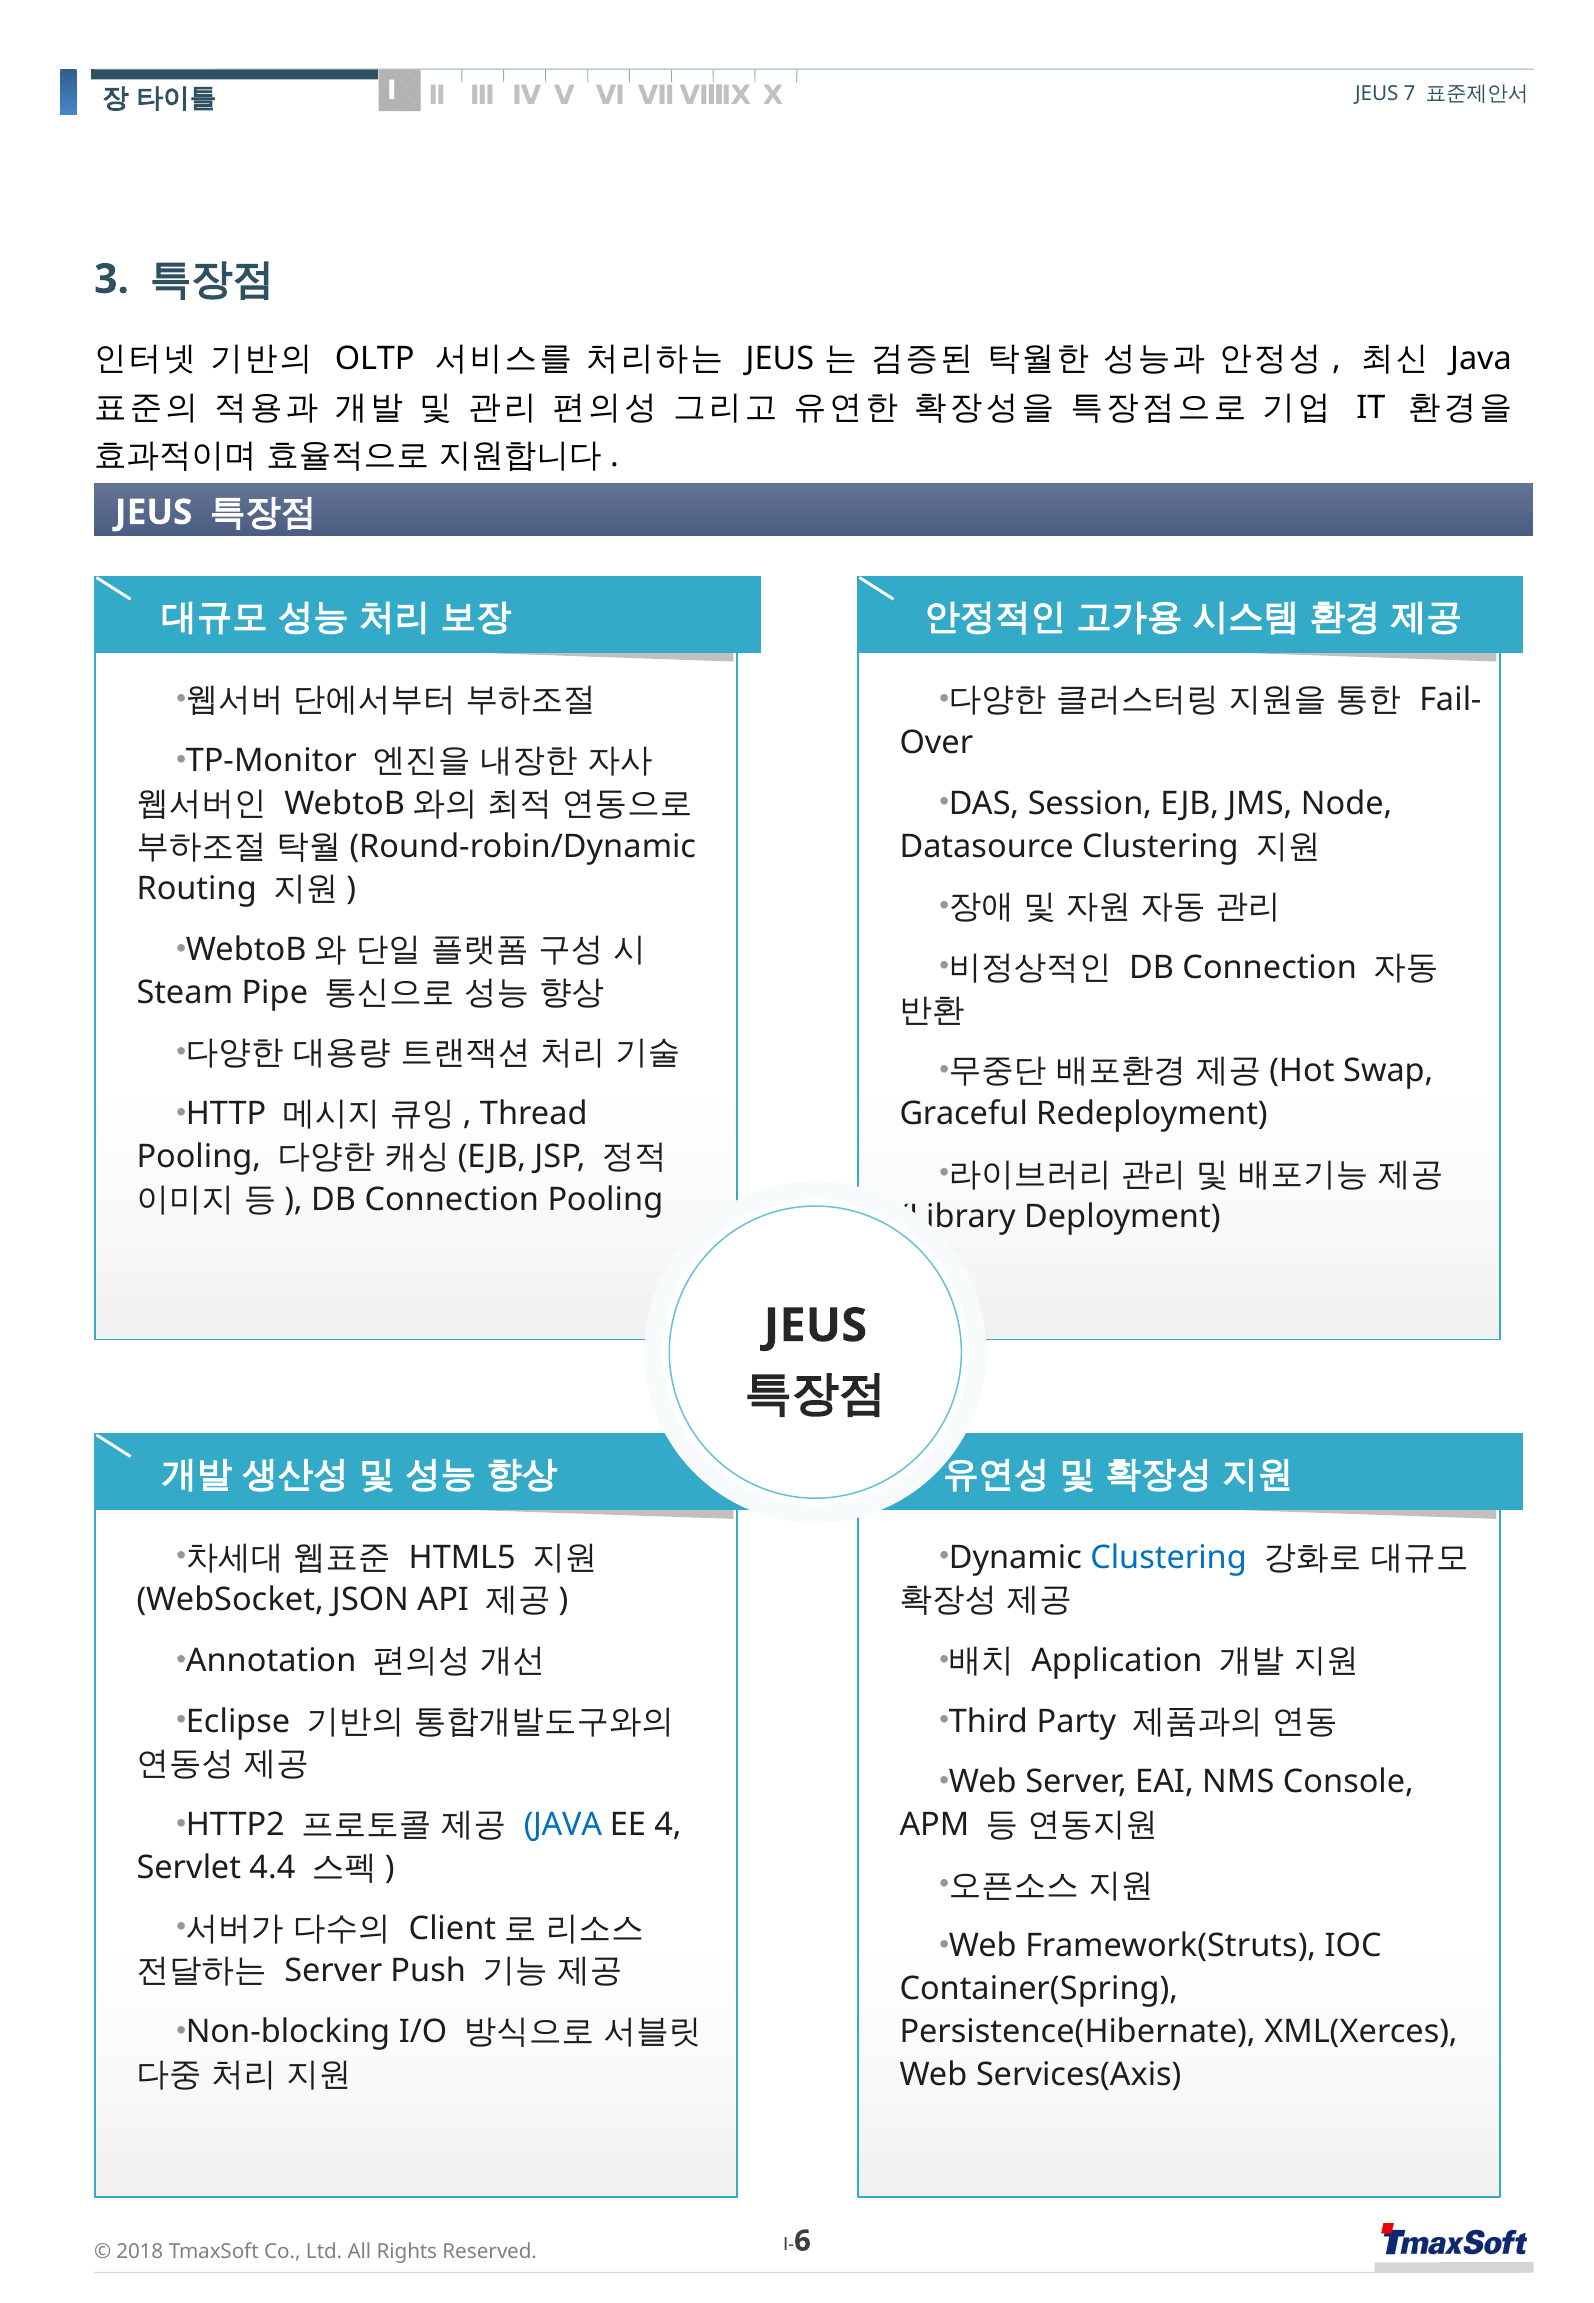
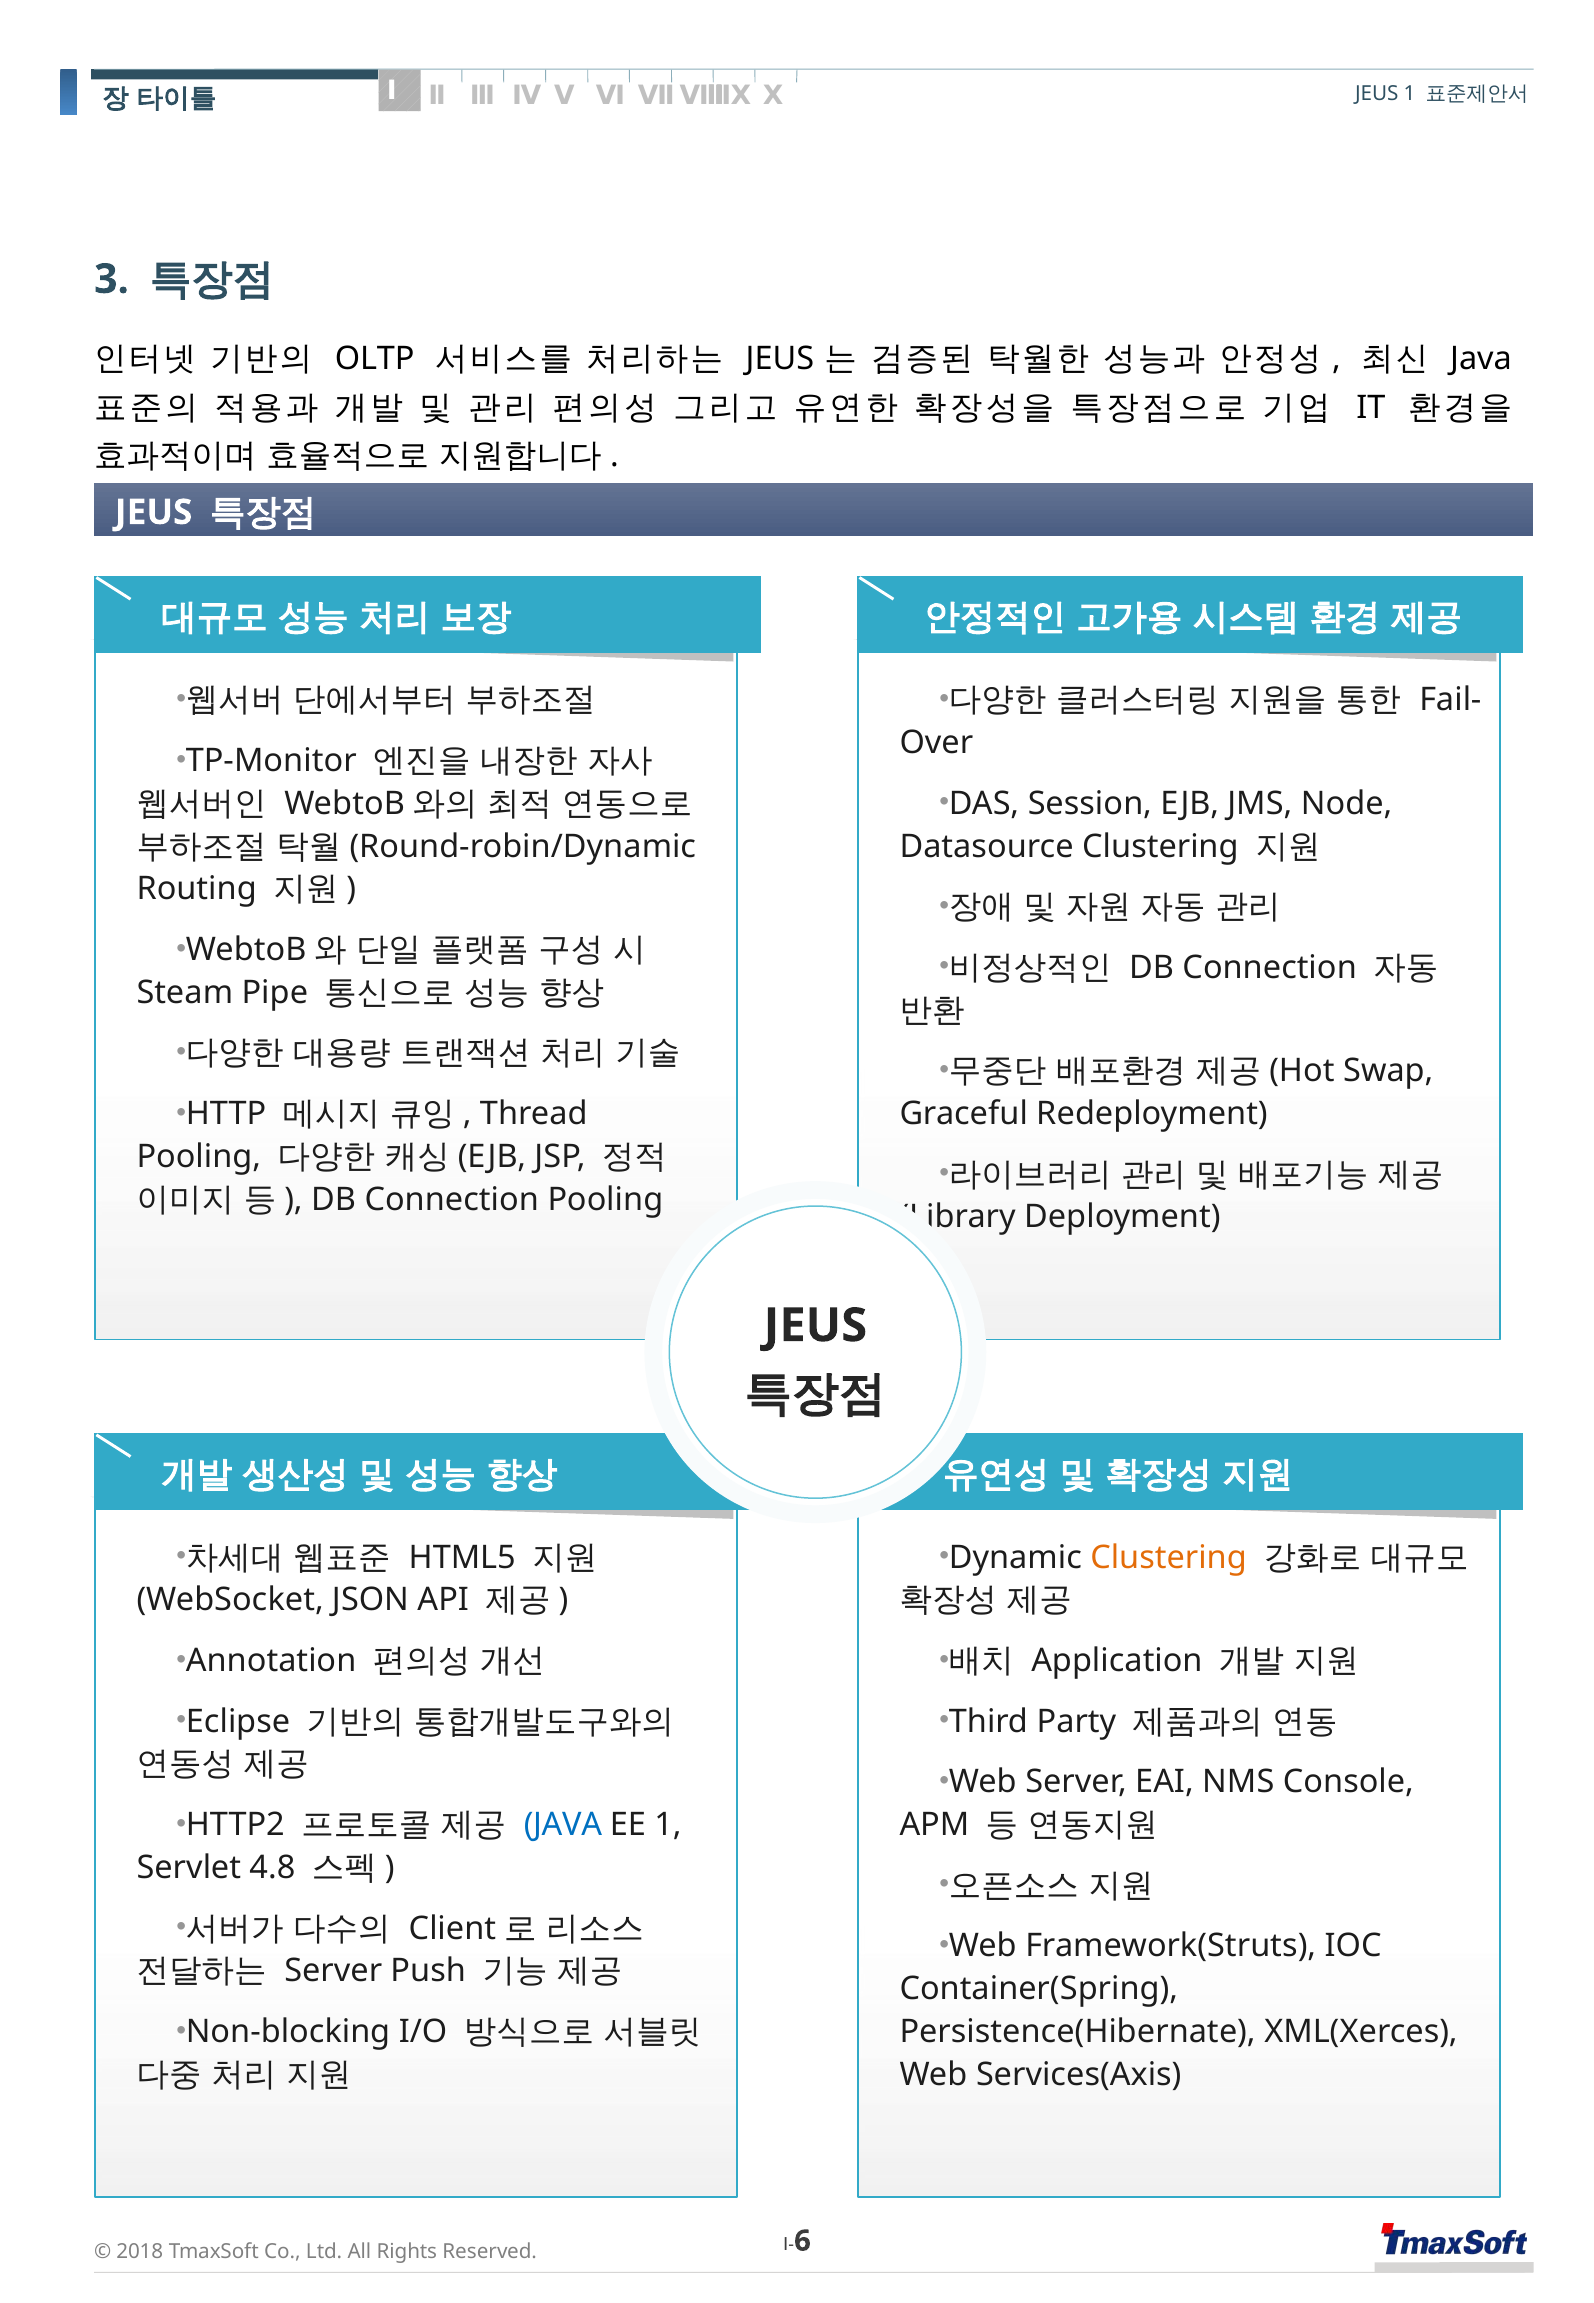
JEUS 7: 7 -> 1 (1410, 94)
Clustering colour: blue -> orange (1169, 1557)
EE 4: 4 -> 1 (668, 1824)
4.4: 4.4 -> 4.8 (272, 1867)
